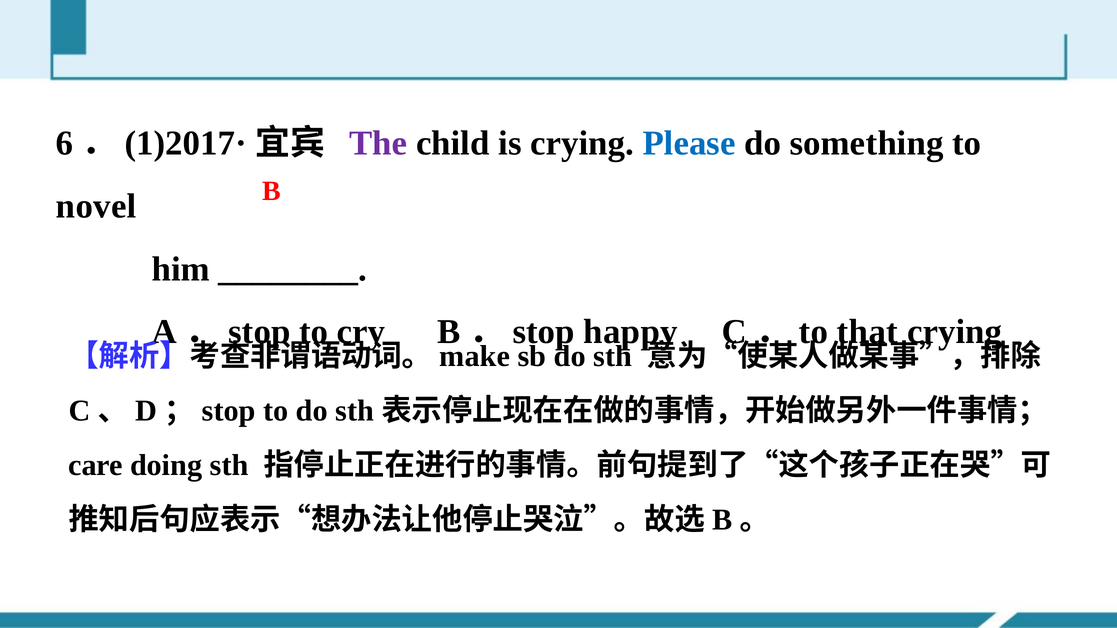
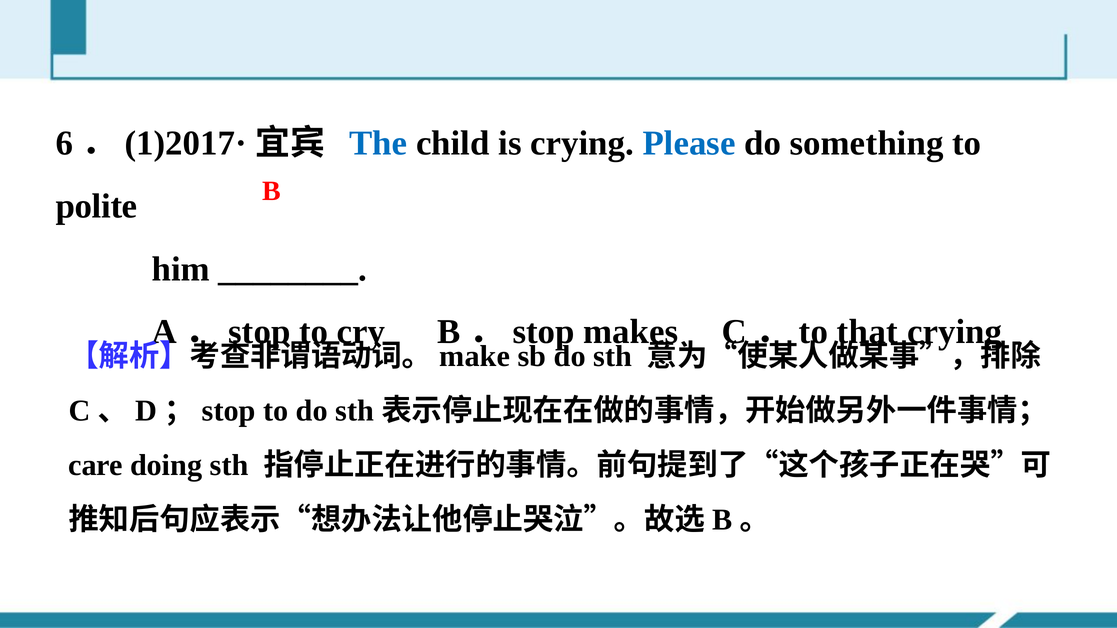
The colour: purple -> blue (378, 143)
novel: novel -> polite (97, 206)
happy: happy -> makes (631, 332)
